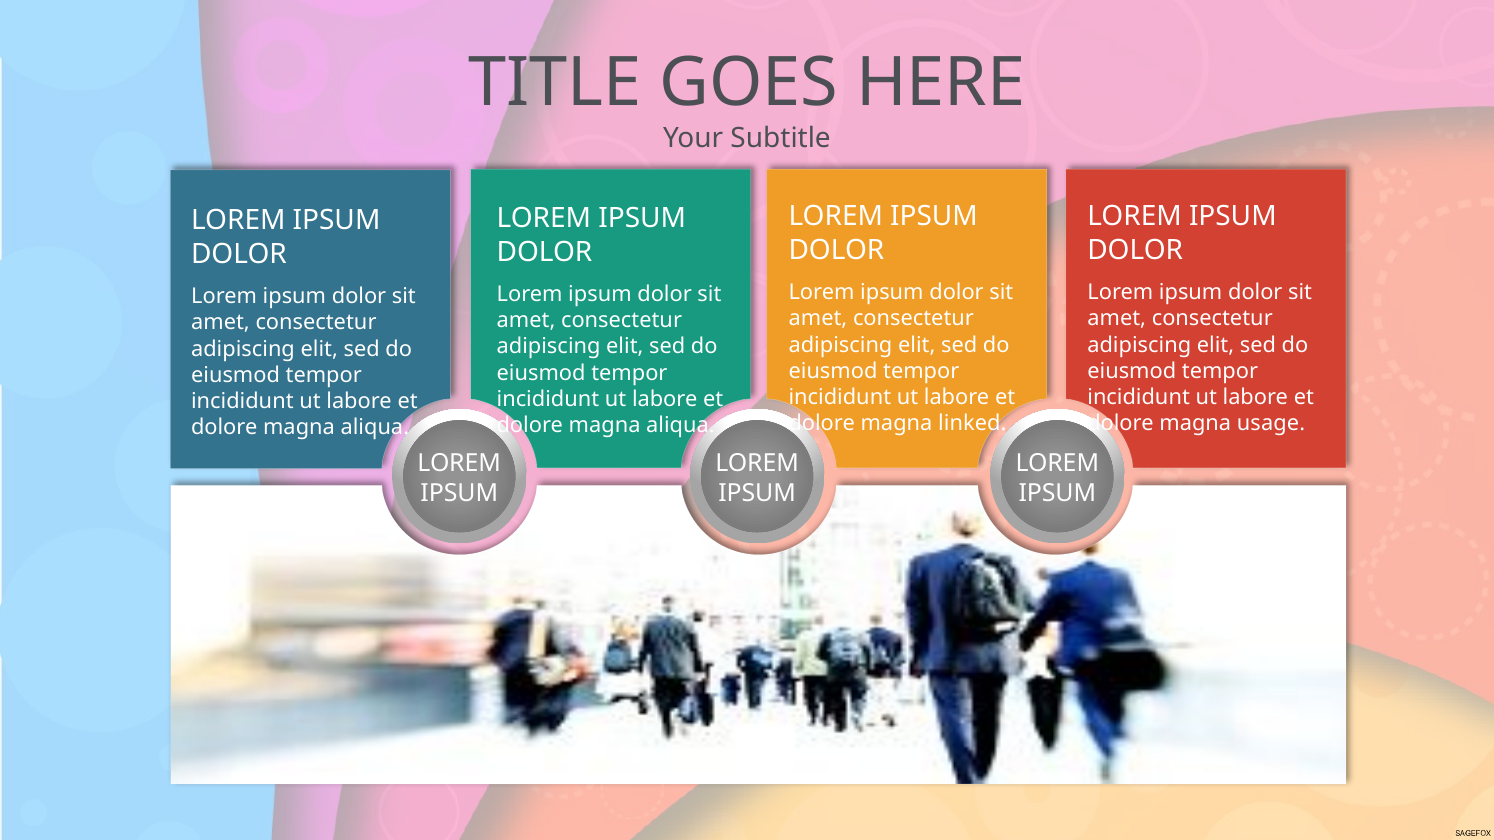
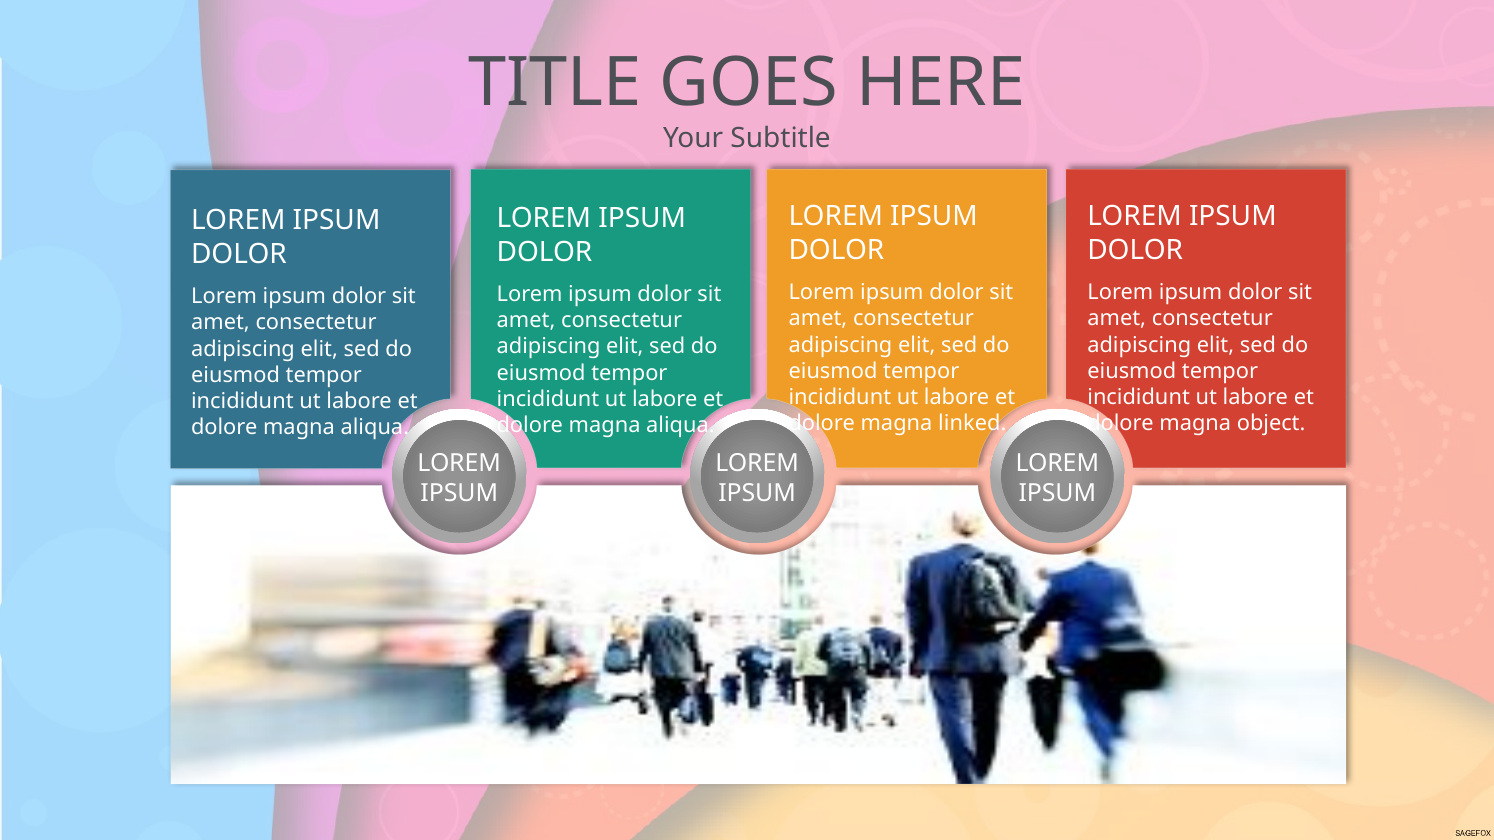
usage: usage -> object (1271, 424)
